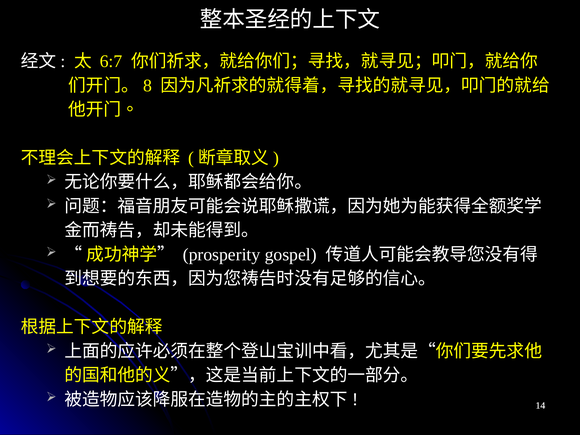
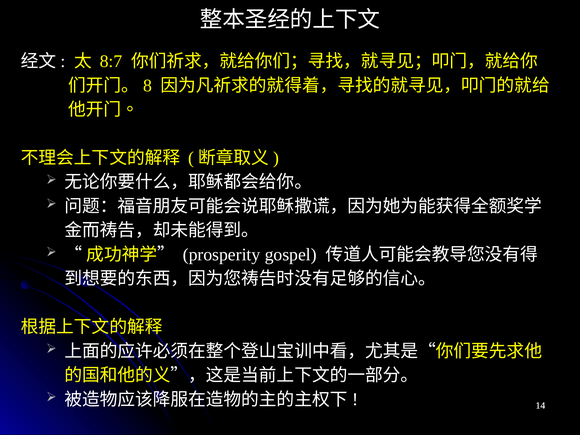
6:7: 6:7 -> 8:7 (111, 61)
